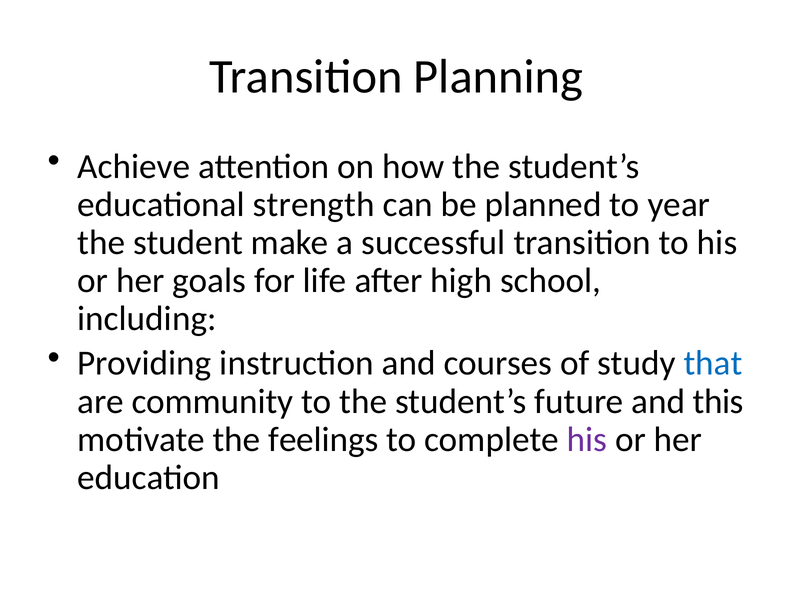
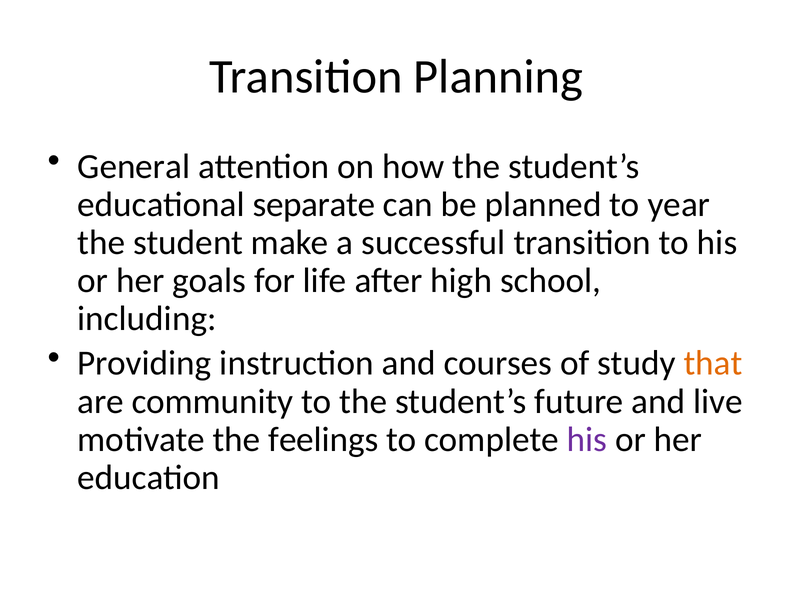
Achieve: Achieve -> General (134, 166)
strength: strength -> separate (314, 204)
that colour: blue -> orange (713, 363)
this: this -> live (718, 401)
